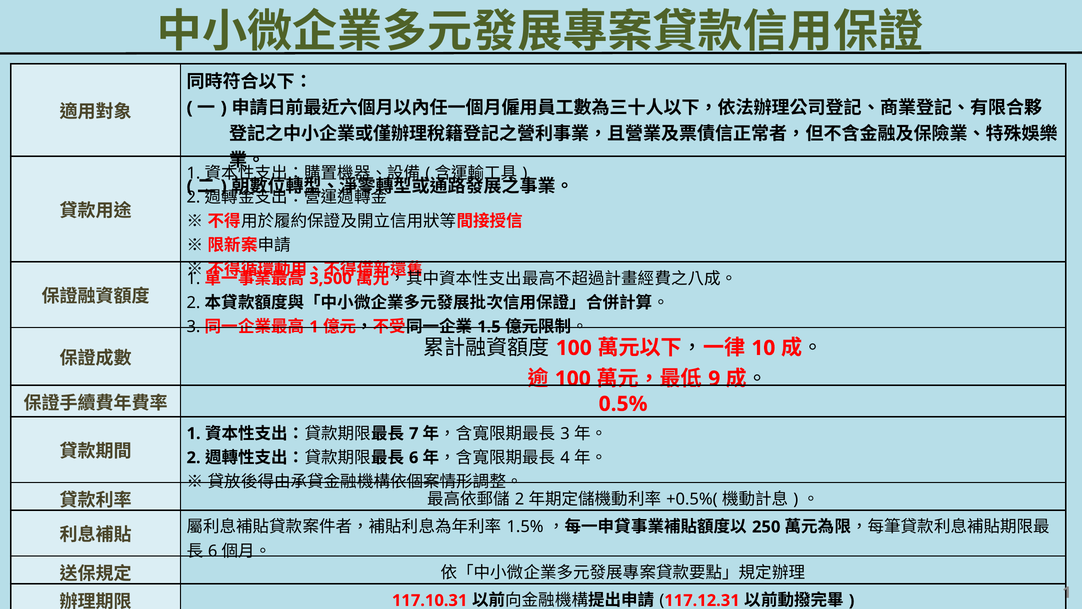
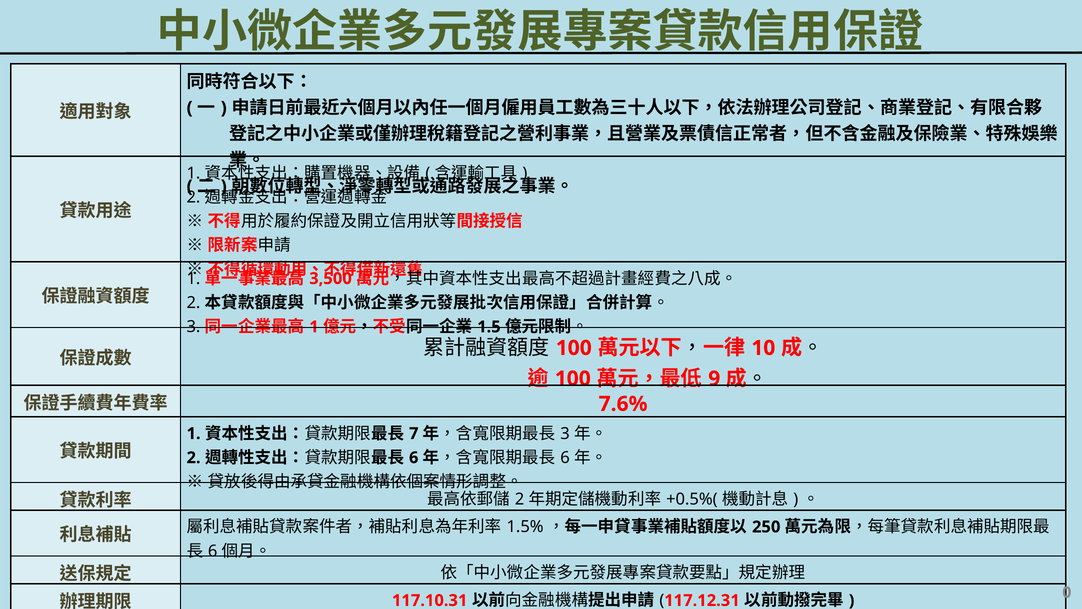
0.5%: 0.5% -> 7.6% (623, 404)
4: 4 -> 6 (565, 458)
1: 1 -> 0 (1067, 592)
